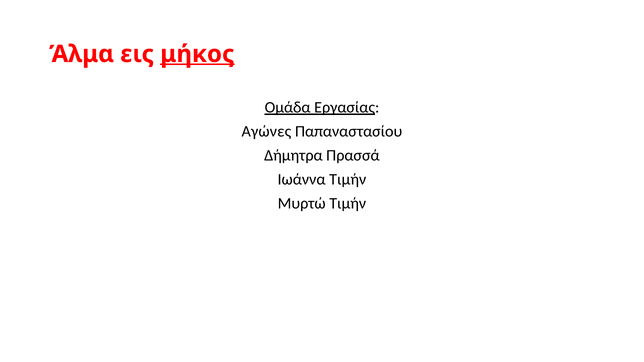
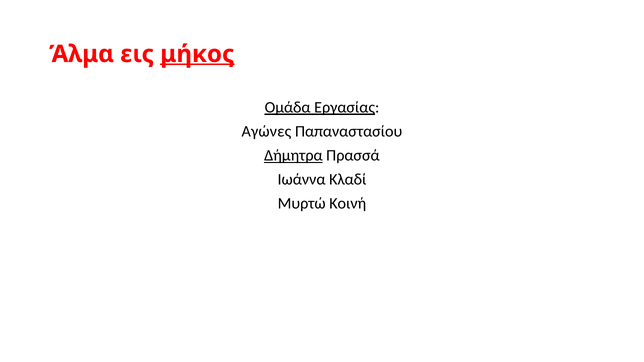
Δήμητρα underline: none -> present (293, 156)
Ιωάννα Τιμήν: Τιμήν -> Κλαδί (348, 180)
Μυρτώ Τιμήν: Τιμήν -> Κοινή (348, 204)
